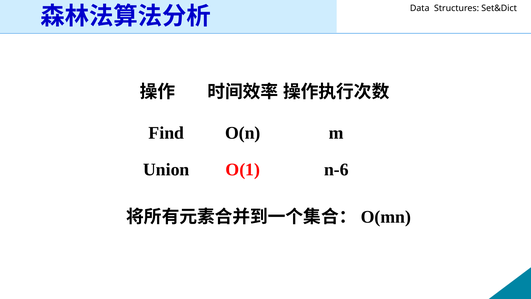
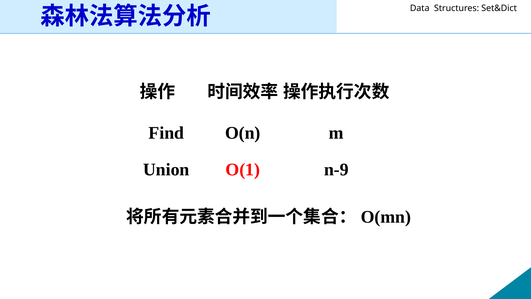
n-6: n-6 -> n-9 (336, 170)
